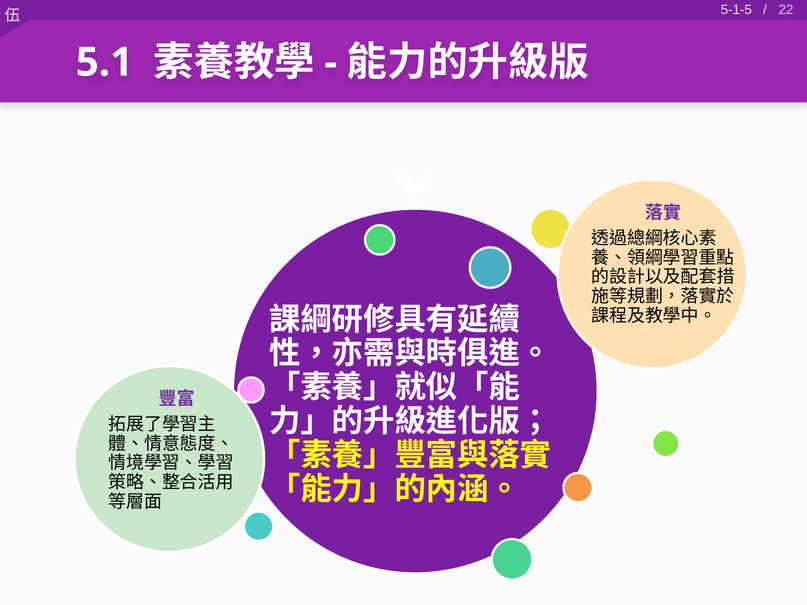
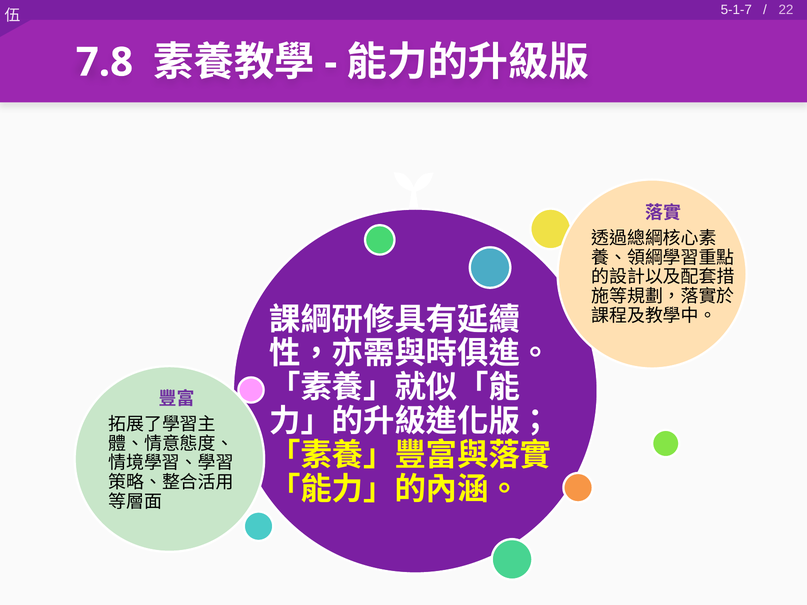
5-1-5: 5-1-5 -> 5-1-7 (736, 10)
5.1: 5.1 -> 7.8 (104, 62)
